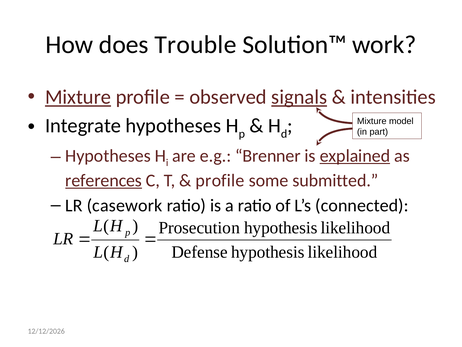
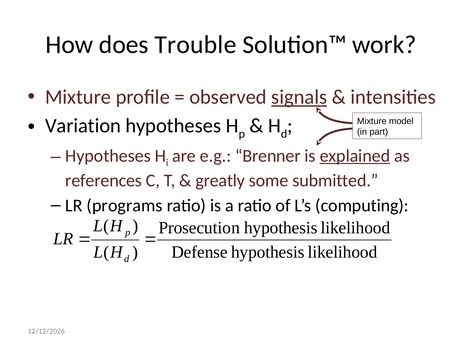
Mixture underline: present -> none (78, 97)
Integrate: Integrate -> Variation (83, 126)
references underline: present -> none (104, 180)
profile: profile -> greatly (220, 180)
casework: casework -> programs (125, 205)
connected: connected -> computing (362, 205)
